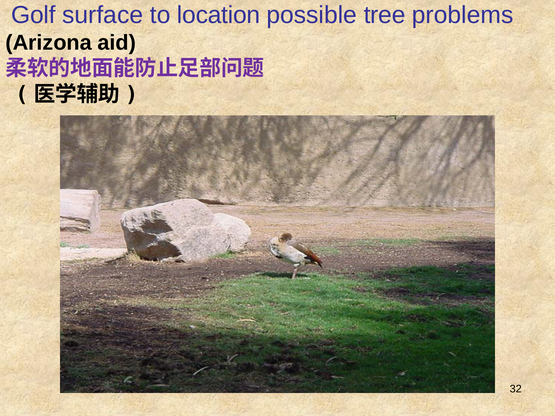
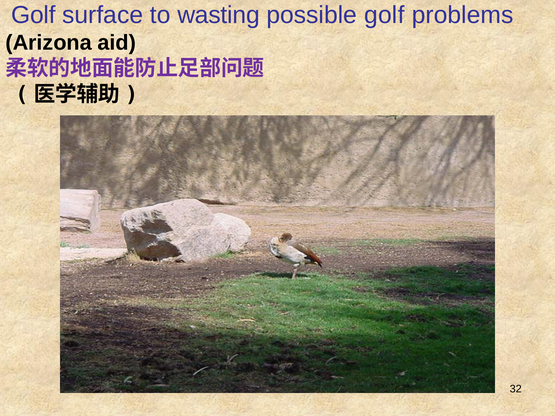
location: location -> wasting (219, 15)
possible tree: tree -> golf (384, 15)
